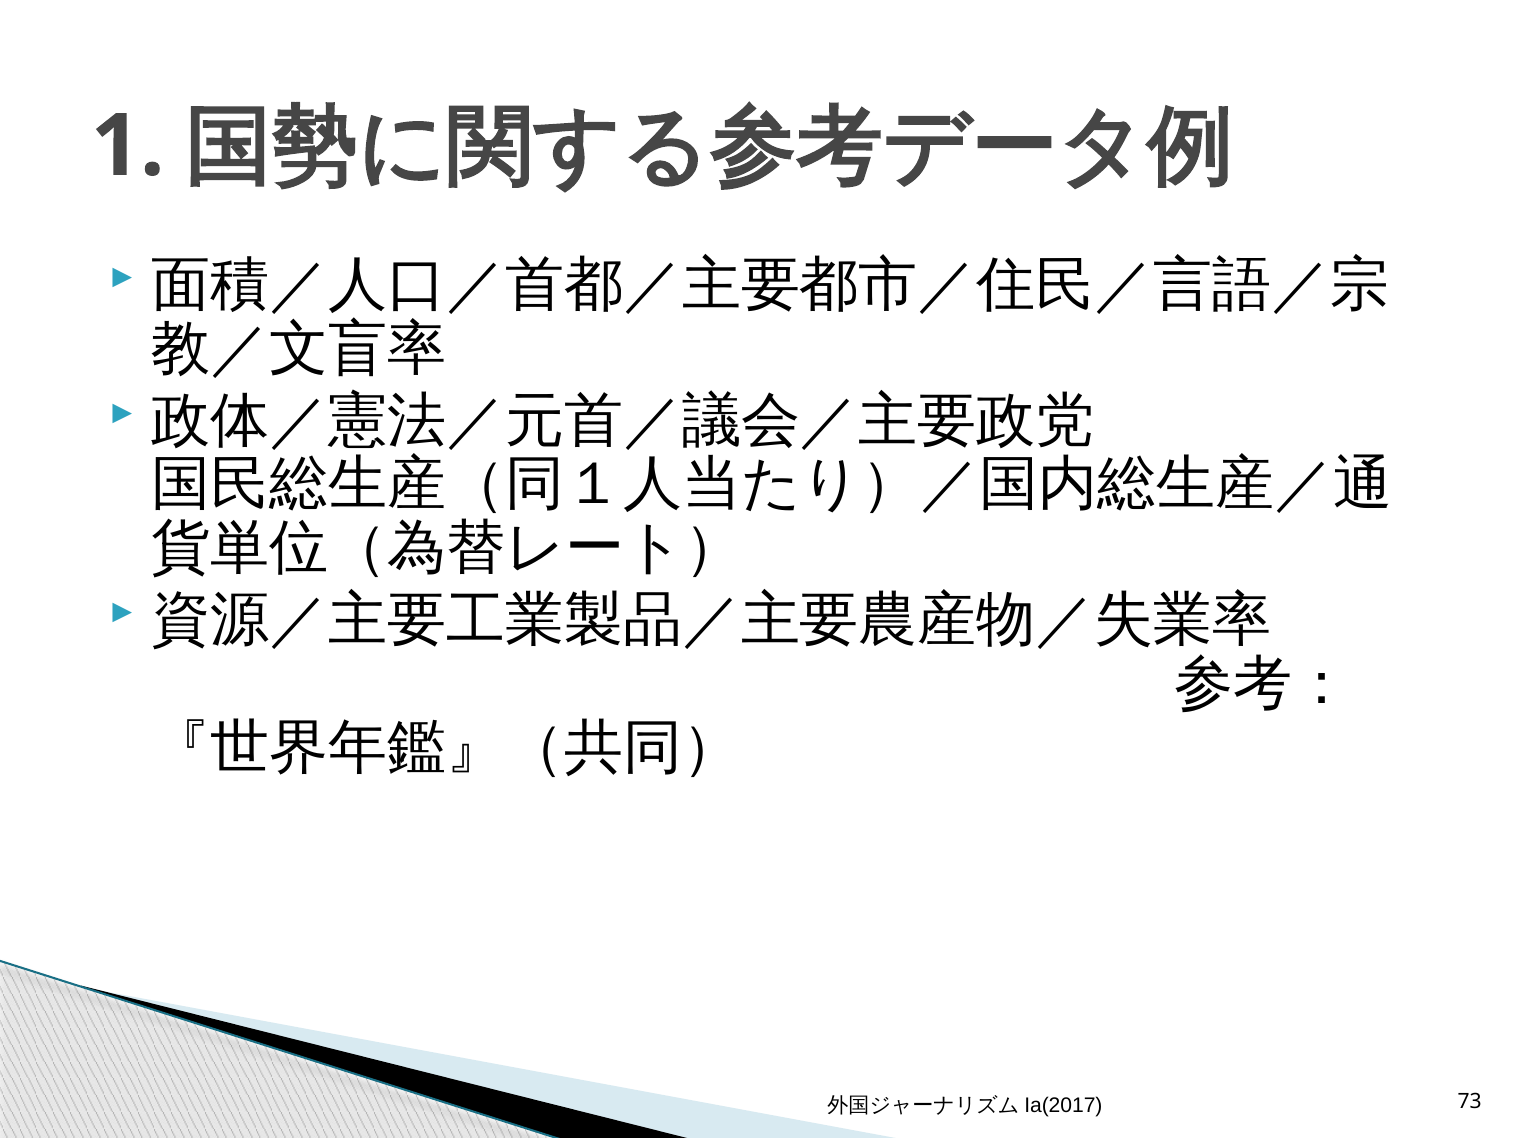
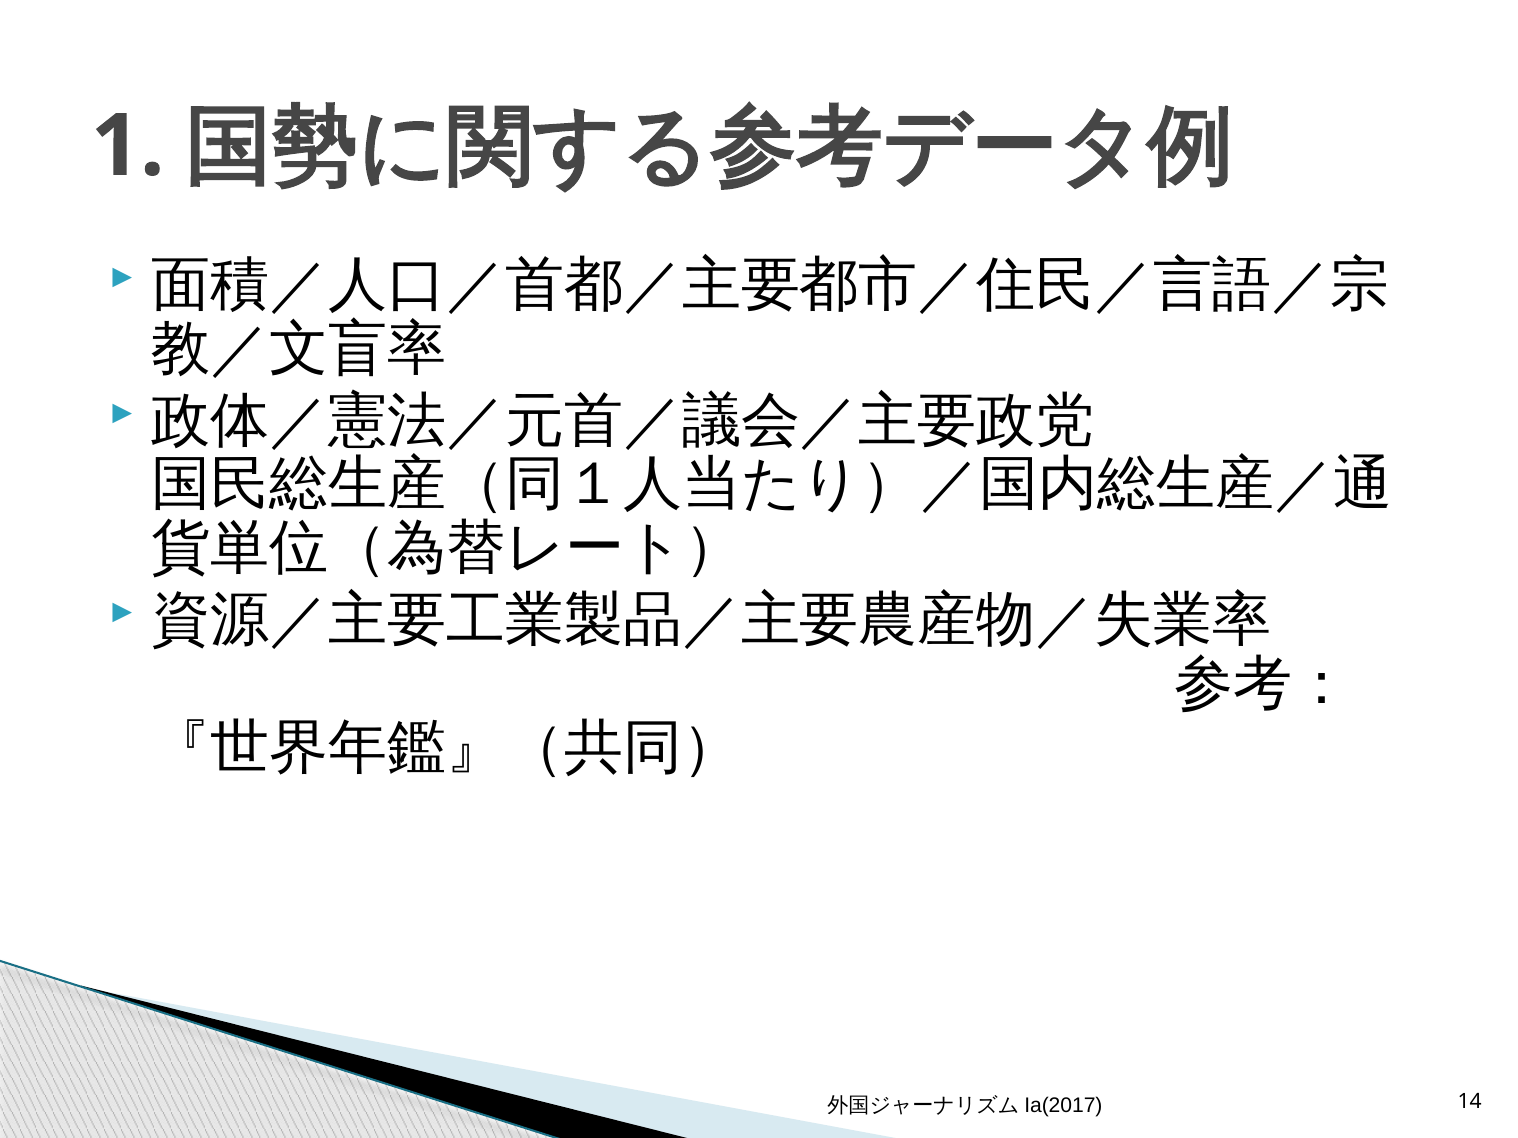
73: 73 -> 14 (1470, 1102)
